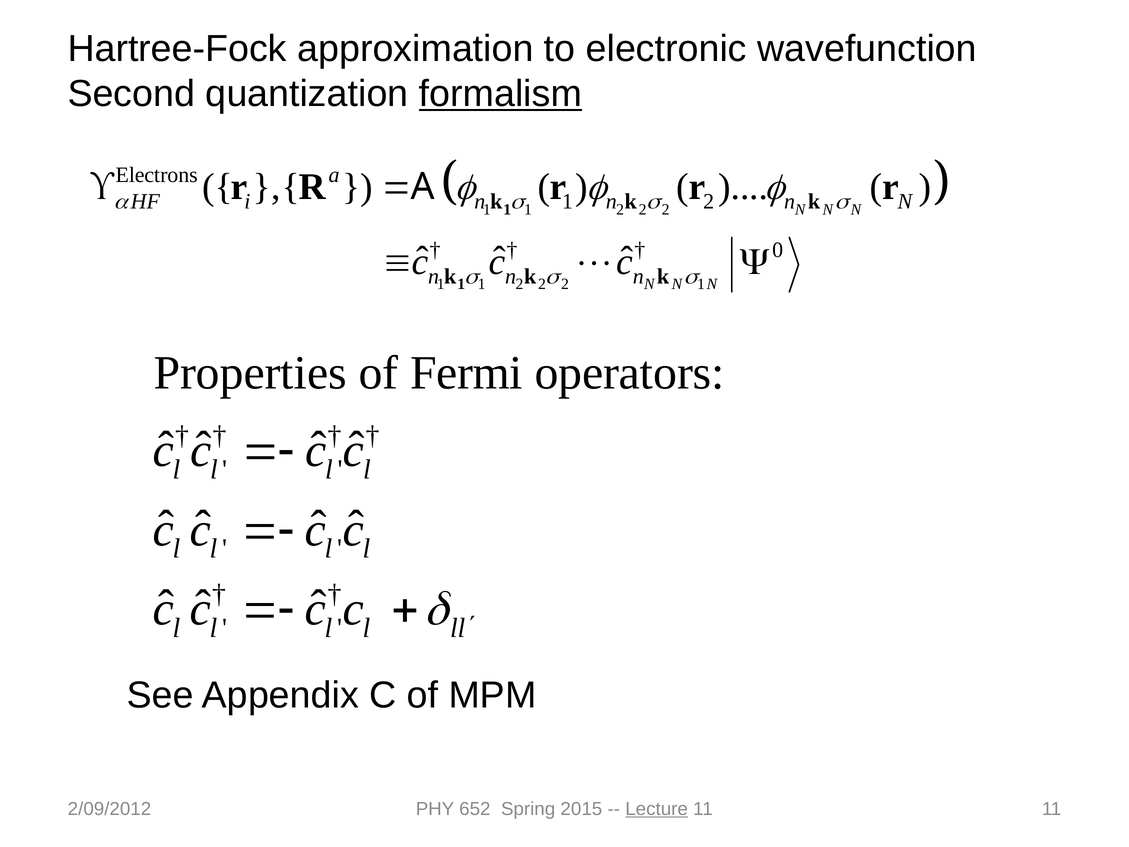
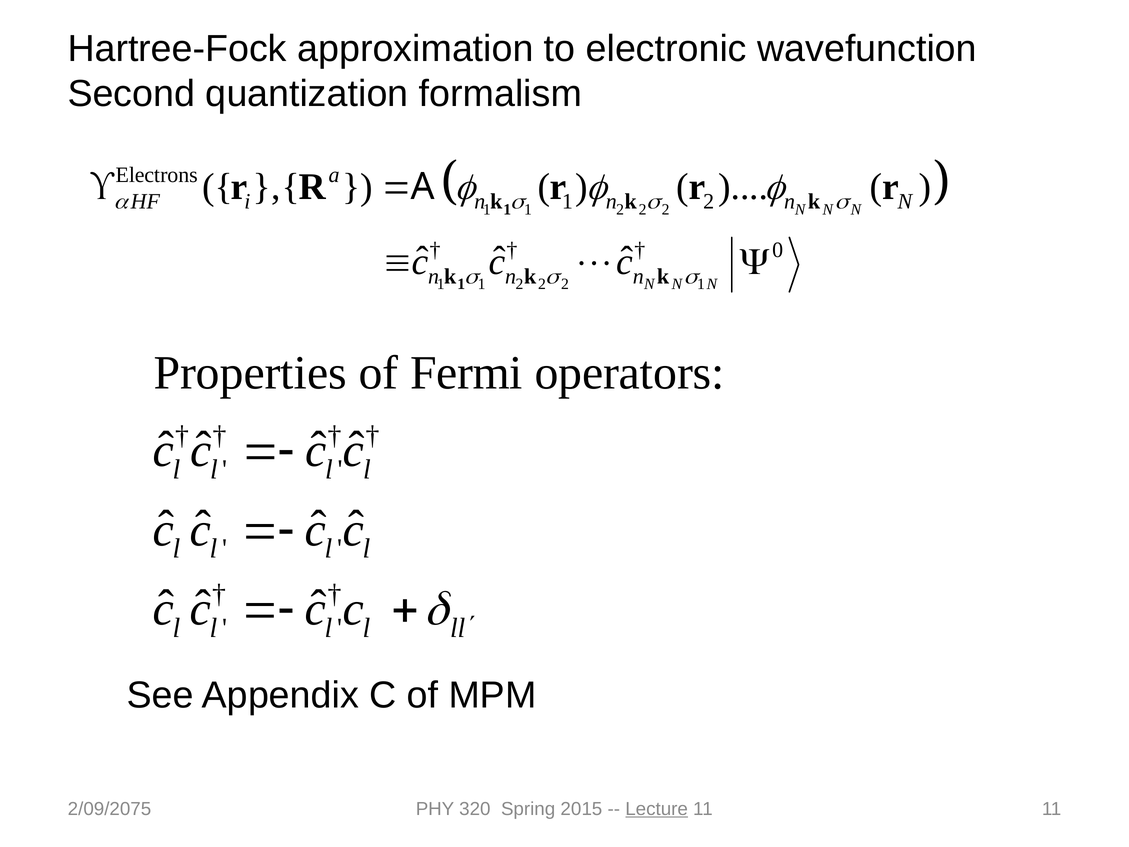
formalism underline: present -> none (500, 94)
2/09/2012: 2/09/2012 -> 2/09/2075 (109, 809)
652: 652 -> 320 (475, 809)
